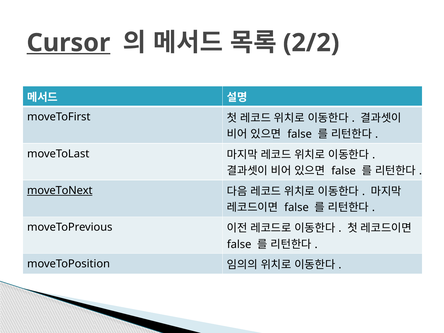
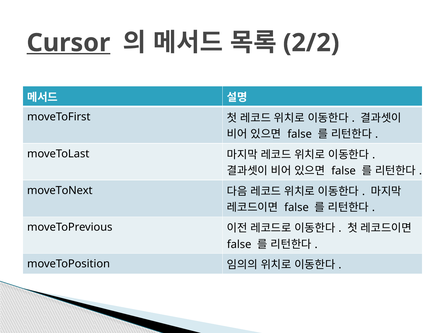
moveToNext underline: present -> none (60, 190)
